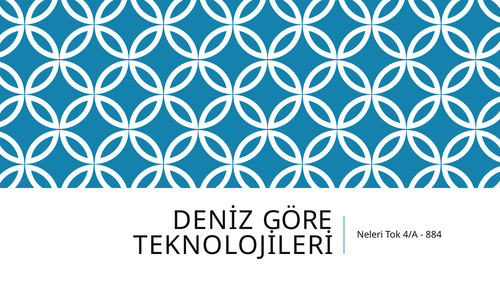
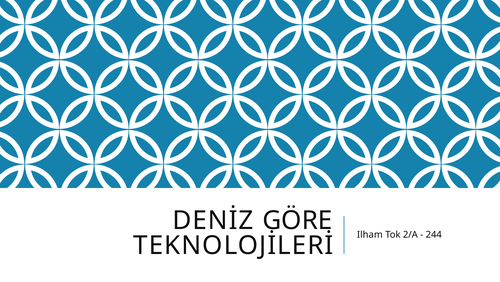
Neleri: Neleri -> Ilham (370, 234)
4/A: 4/A -> 2/A (410, 234)
884: 884 -> 244 (434, 234)
